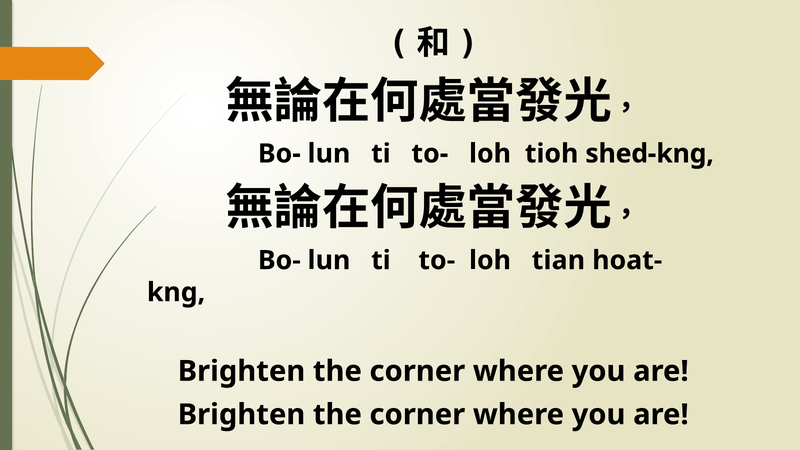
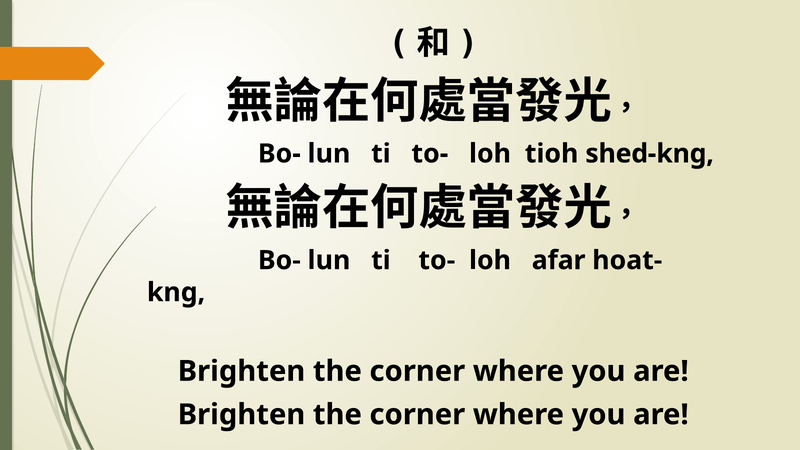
tian: tian -> afar (559, 260)
